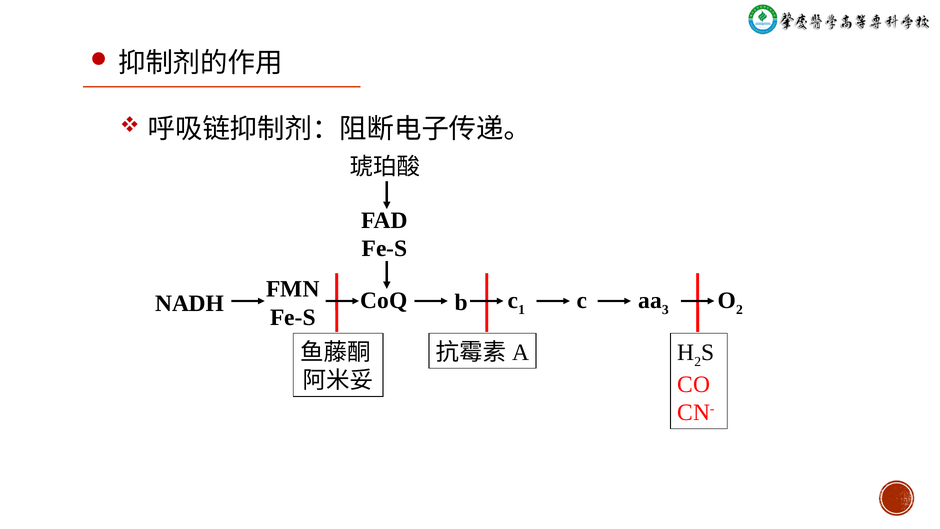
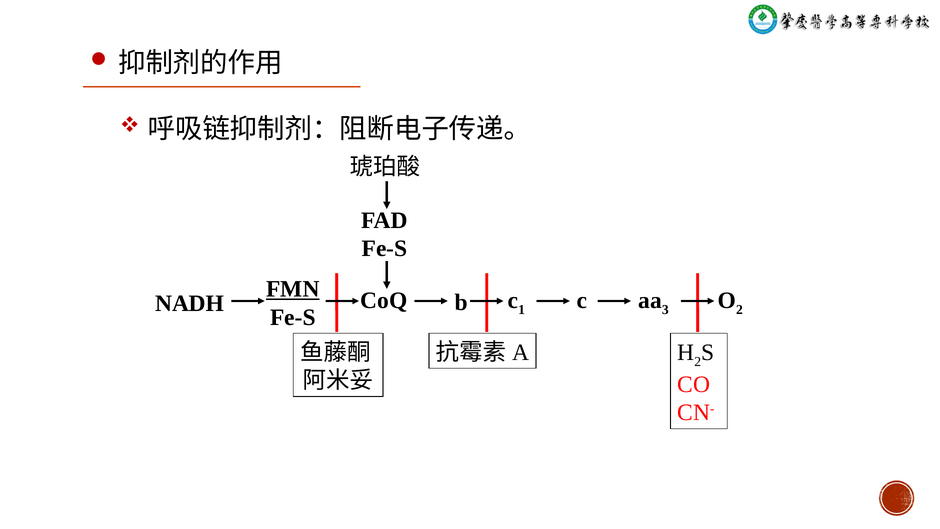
FMN underline: none -> present (293, 289)
